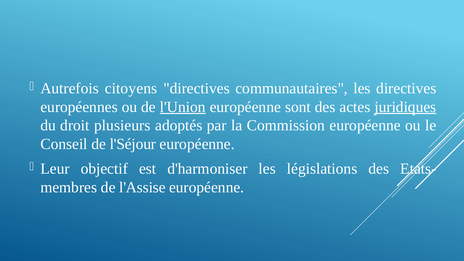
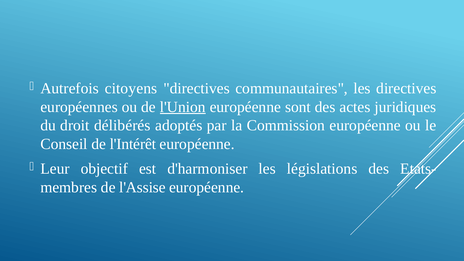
juridiques underline: present -> none (405, 107)
plusieurs: plusieurs -> délibérés (122, 126)
l'Séjour: l'Séjour -> l'Intérêt (133, 144)
